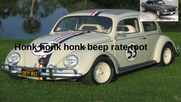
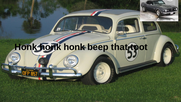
rate: rate -> that (119, 47)
